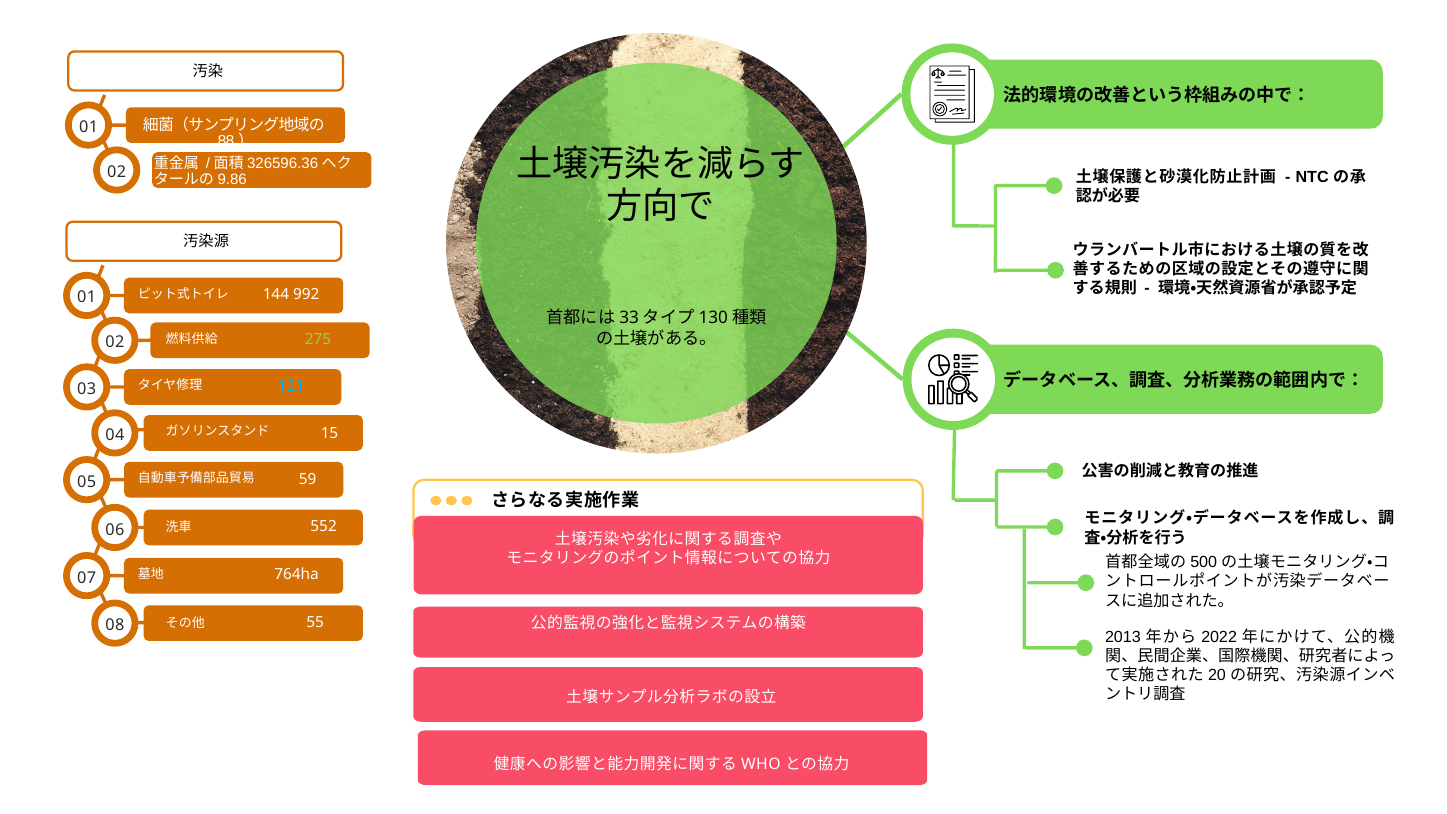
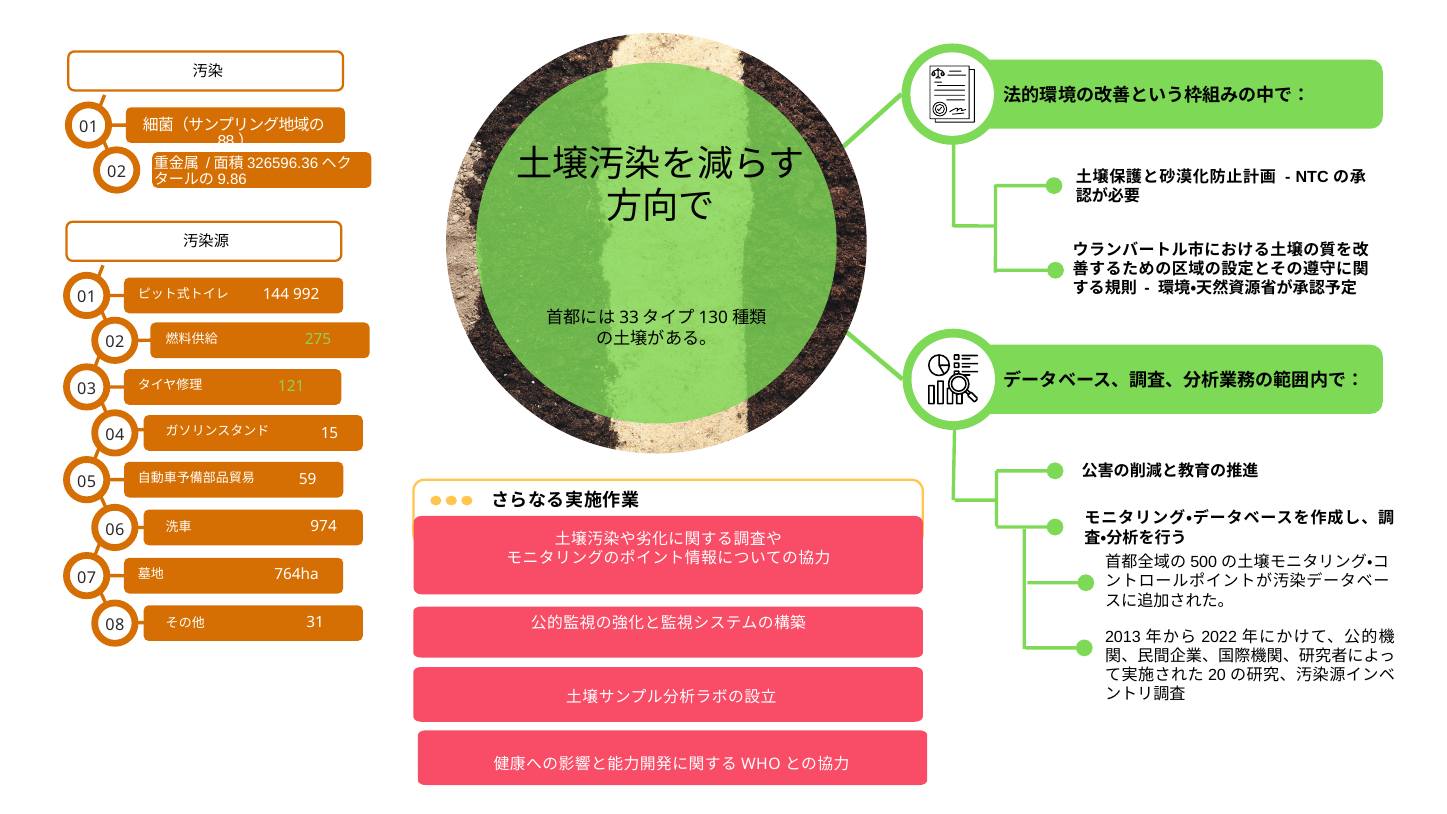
121 colour: light blue -> light green (291, 386)
552: 552 -> 974 (324, 526)
55: 55 -> 31 (315, 622)
